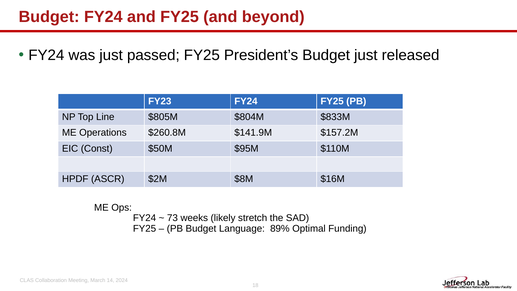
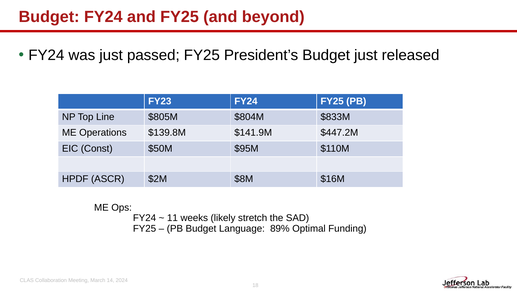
$260.8M: $260.8M -> $139.8M (167, 133)
$157.2M: $157.2M -> $447.2M (339, 133)
73: 73 -> 11 (172, 218)
